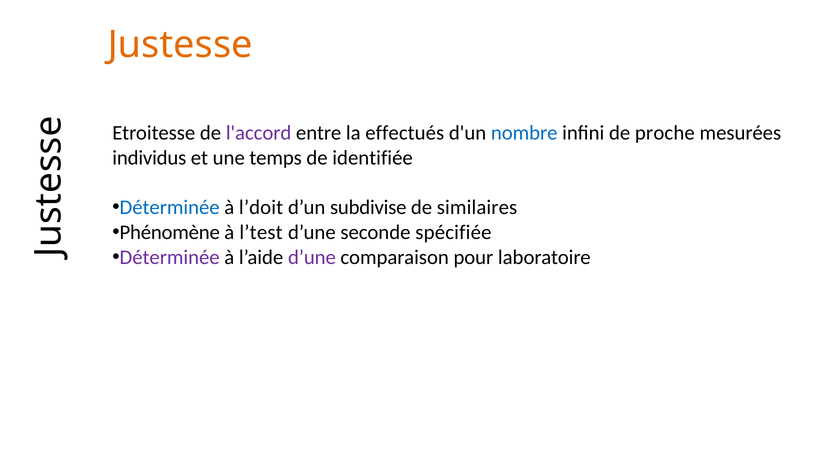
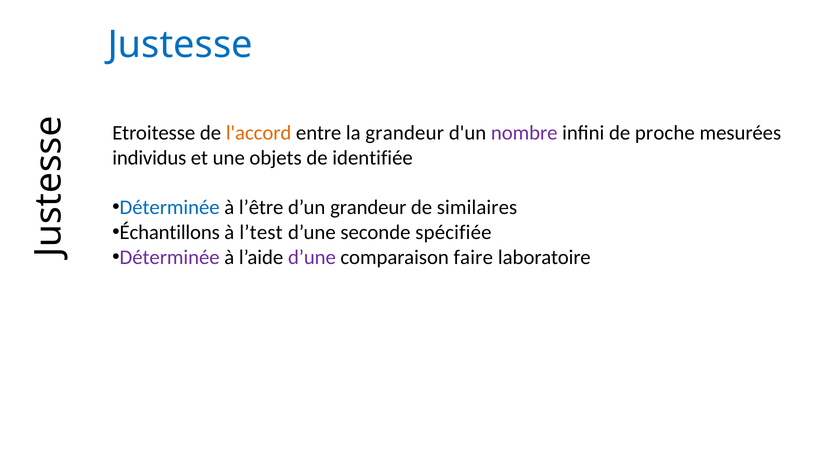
Justesse colour: orange -> blue (180, 45)
l'accord colour: purple -> orange (259, 133)
la effectués: effectués -> grandeur (405, 133)
nombre colour: blue -> purple (524, 133)
temps: temps -> objets (276, 158)
l’doit: l’doit -> l’être (261, 207)
d’un subdivise: subdivise -> grandeur (368, 207)
Phénomène: Phénomène -> Échantillons (170, 232)
pour: pour -> faire (473, 257)
